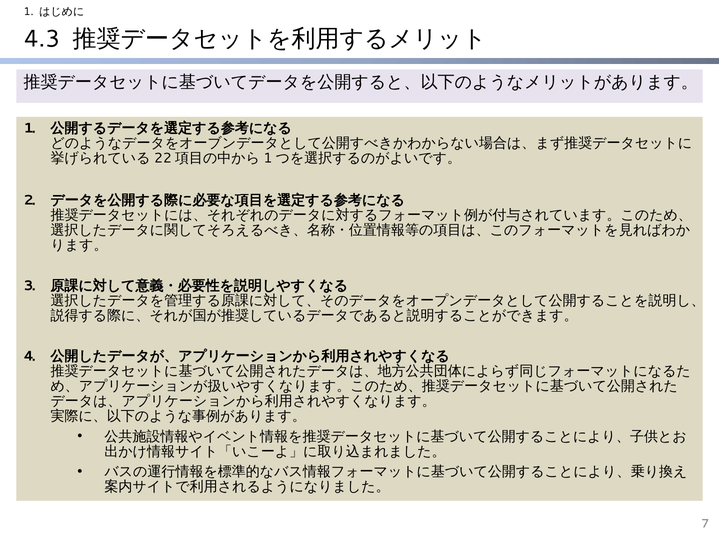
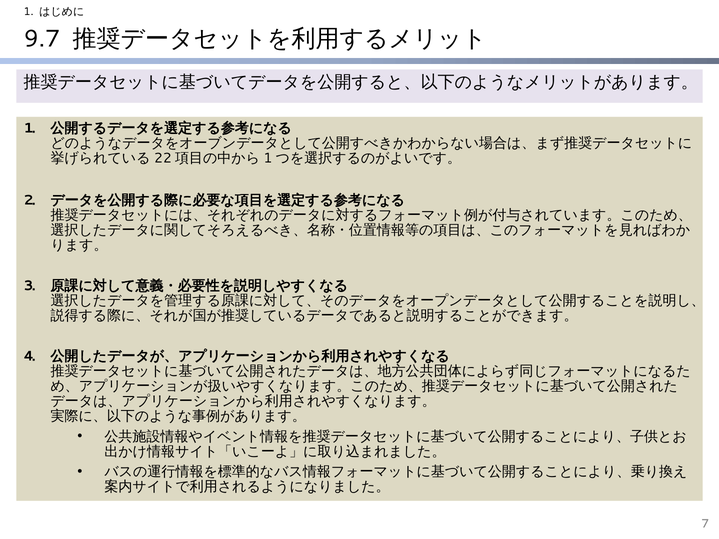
4.3: 4.3 -> 9.7 (42, 39)
